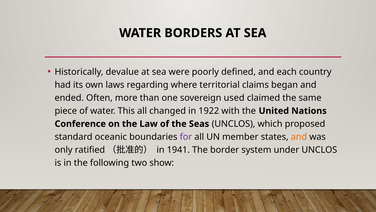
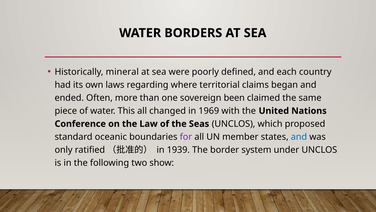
devalue: devalue -> mineral (122, 72)
used: used -> been (234, 98)
1922: 1922 -> 1969 (209, 111)
and colour: orange -> blue (299, 137)
1941: 1941 -> 1939 (178, 149)
